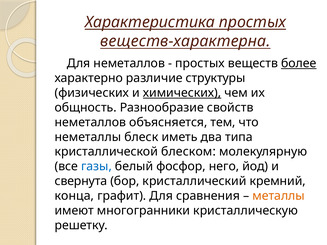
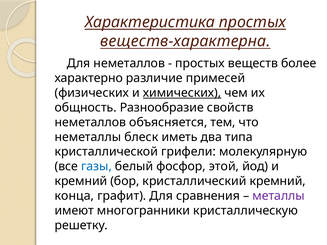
более underline: present -> none (299, 63)
структуры: структуры -> примесей (215, 78)
блеском: блеском -> грифели (189, 152)
него: него -> этой (224, 167)
свернута: свернута -> кремний (81, 181)
металлы colour: orange -> purple (279, 196)
